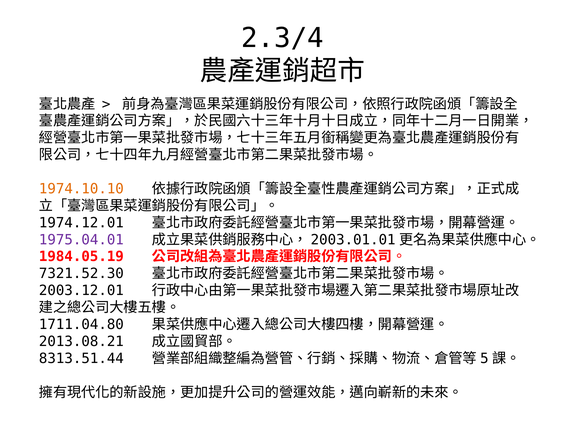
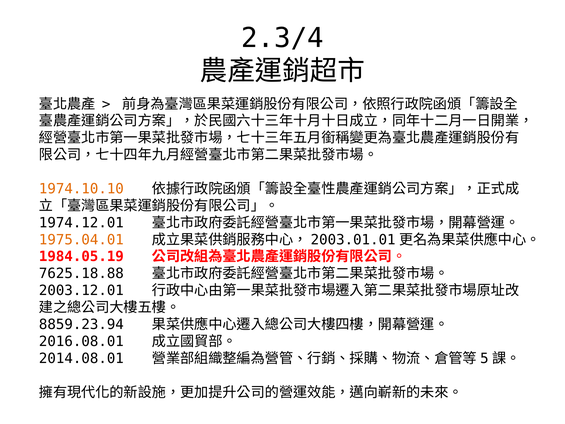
1975.04.01 colour: purple -> orange (81, 240)
7321.52.30: 7321.52.30 -> 7625.18.88 (81, 273)
1711.04.80: 1711.04.80 -> 8859.23.94 (81, 324)
2013.08.21: 2013.08.21 -> 2016.08.01 (81, 341)
8313.51.44: 8313.51.44 -> 2014.08.01 (81, 358)
